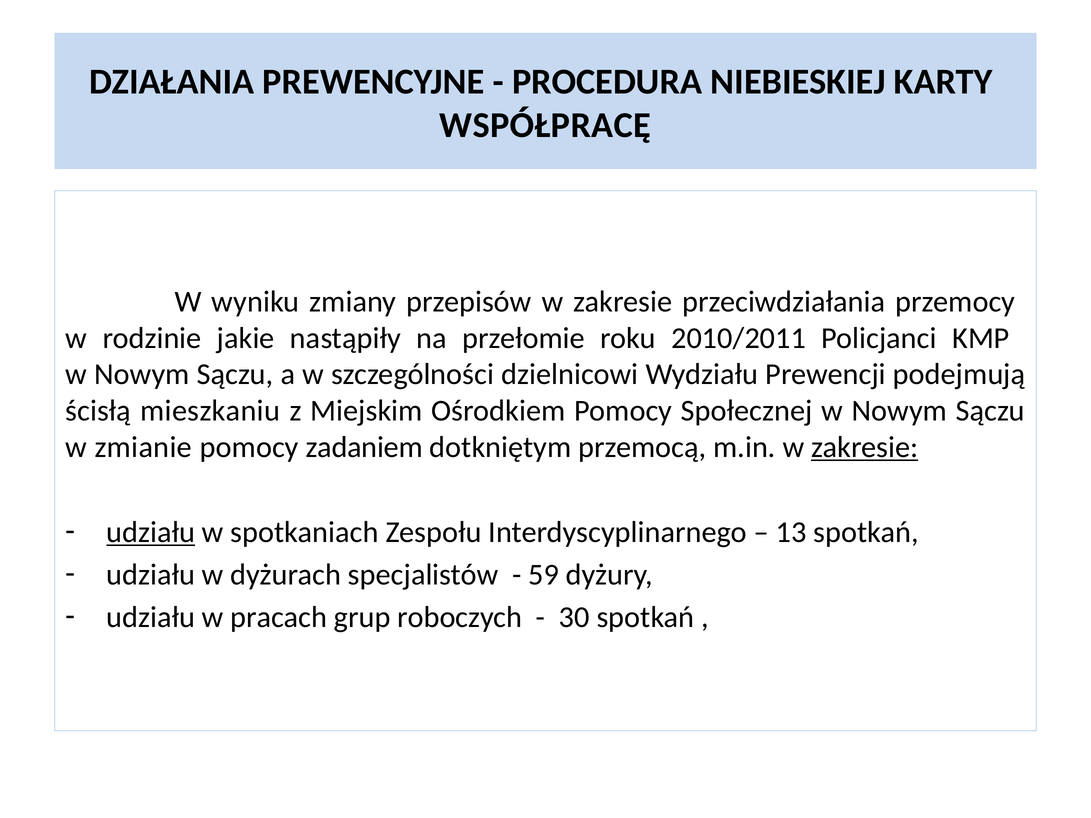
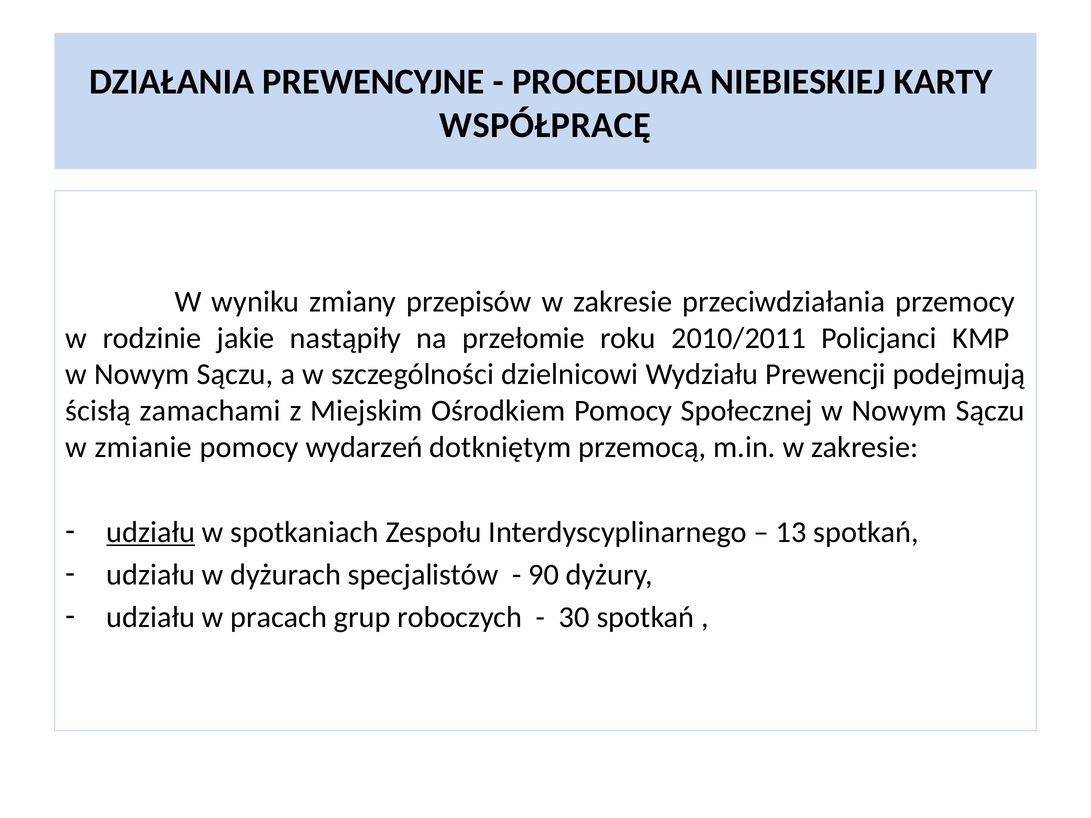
mieszkaniu: mieszkaniu -> zamachami (210, 411)
zadaniem: zadaniem -> wydarzeń (364, 447)
zakresie underline: present -> none (865, 447)
59: 59 -> 90 (544, 575)
